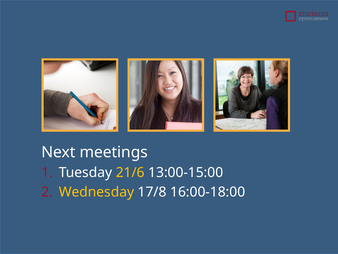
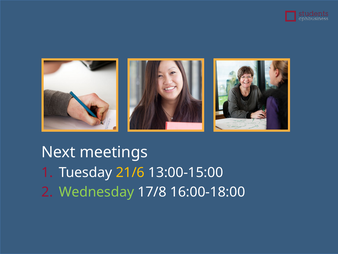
Wednesday colour: yellow -> light green (96, 192)
